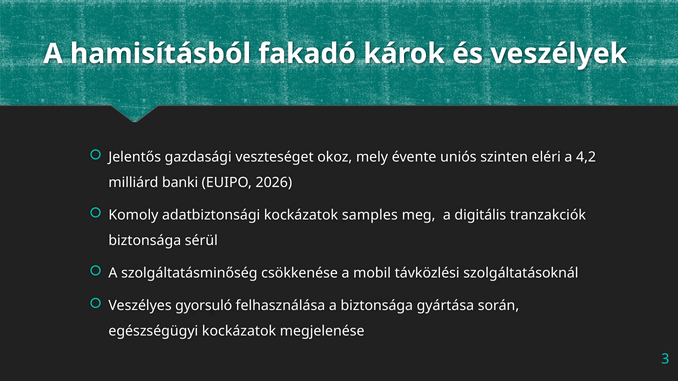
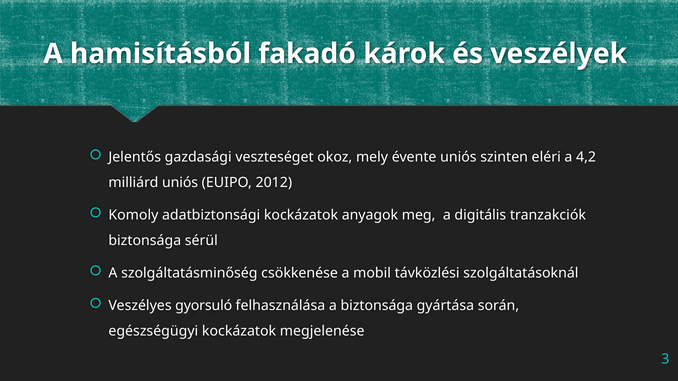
milliárd banki: banki -> uniós (180, 183)
2026: 2026 -> 2012 (274, 183)
samples: samples -> anyagok (370, 215)
